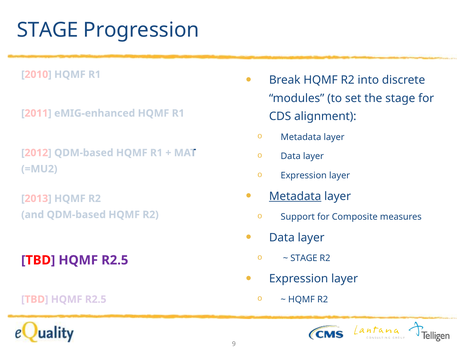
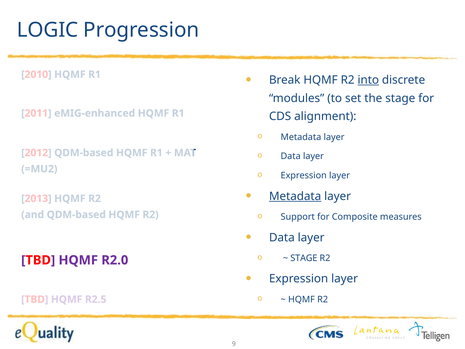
STAGE: STAGE -> LOGIC (48, 30)
into underline: none -> present (368, 80)
R2.5: R2.5 -> R2.0 (115, 260)
